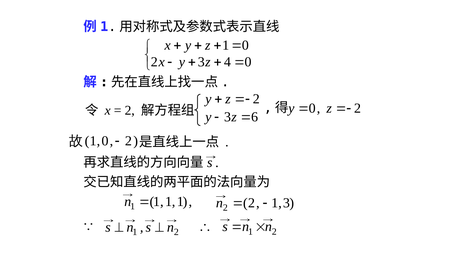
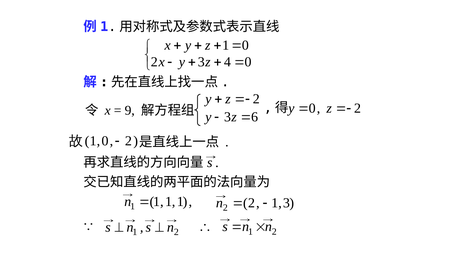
2: 2 -> 9 (130, 111)
